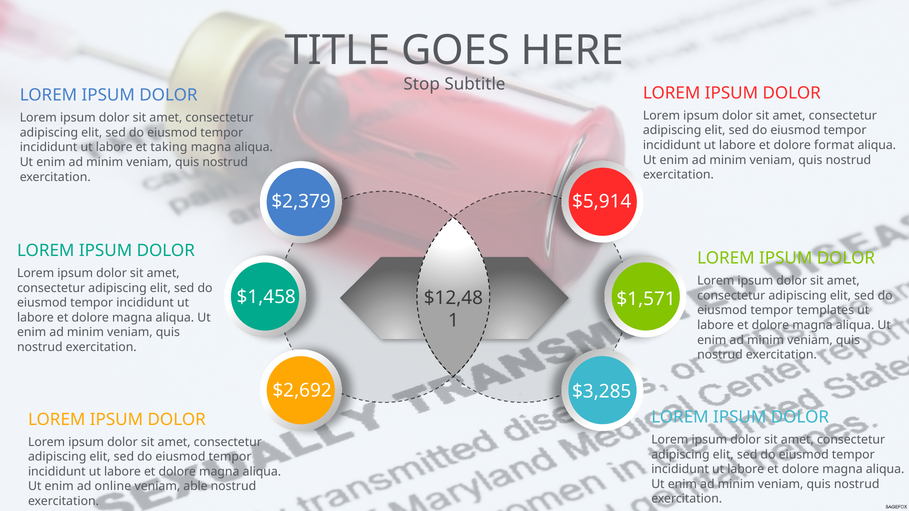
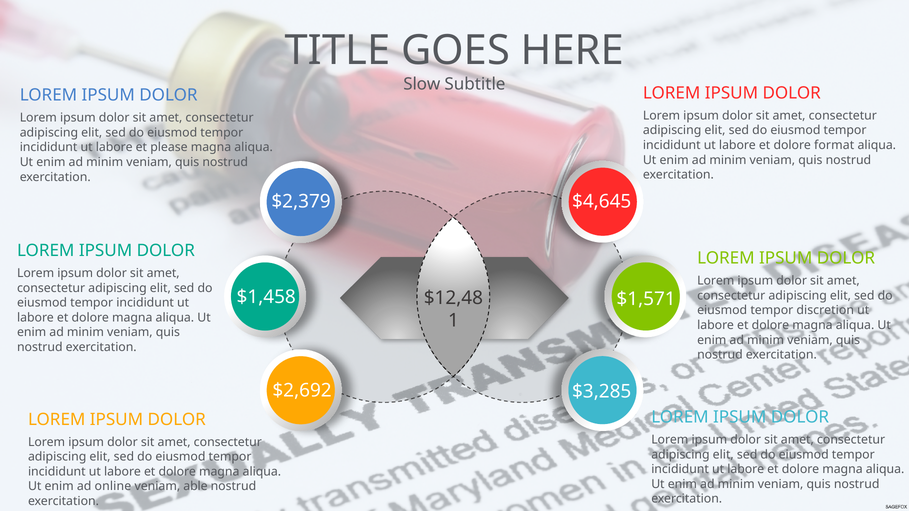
Stop: Stop -> Slow (422, 84)
taking: taking -> please (169, 147)
$5,914: $5,914 -> $4,645 (602, 202)
templates: templates -> discretion (825, 311)
